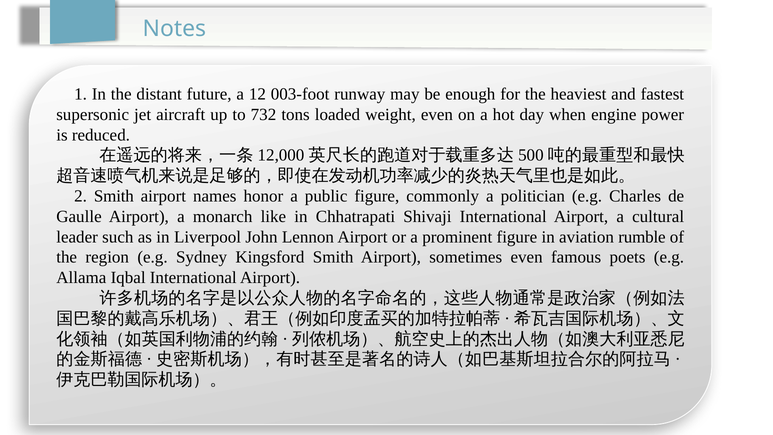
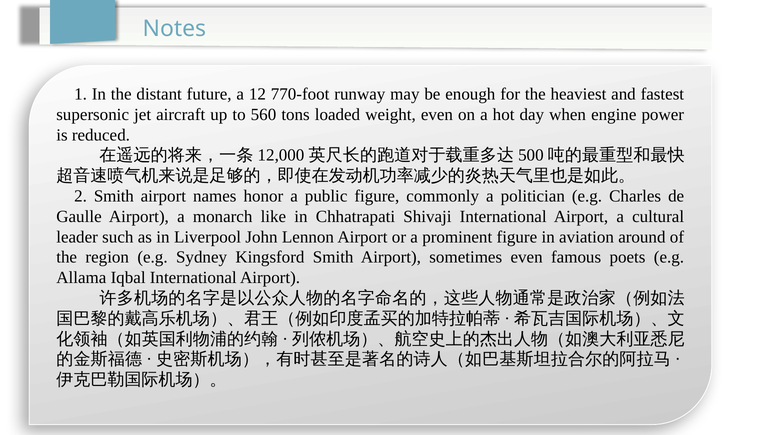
003-foot: 003-foot -> 770-foot (300, 94)
732: 732 -> 560 (263, 115)
rumble: rumble -> around (642, 237)
